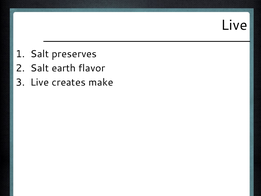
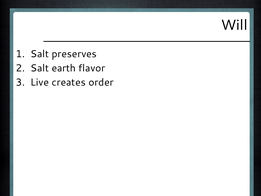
Live: Live -> Will (234, 25)
make: make -> order (101, 82)
